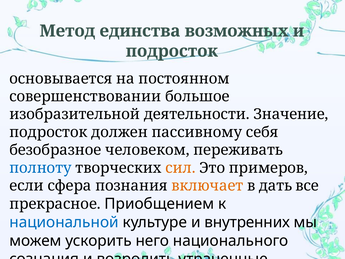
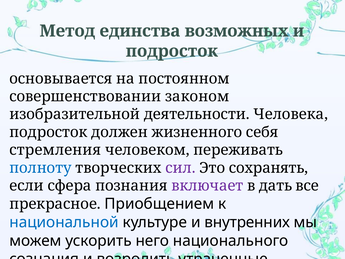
большое: большое -> законом (197, 96)
Значение: Значение -> Человека (291, 114)
пассивному: пассивному -> жизненного (197, 132)
безобразное: безобразное -> стремления (55, 150)
сил colour: orange -> purple (180, 168)
примеров: примеров -> сохранять (268, 168)
включает colour: orange -> purple (207, 186)
